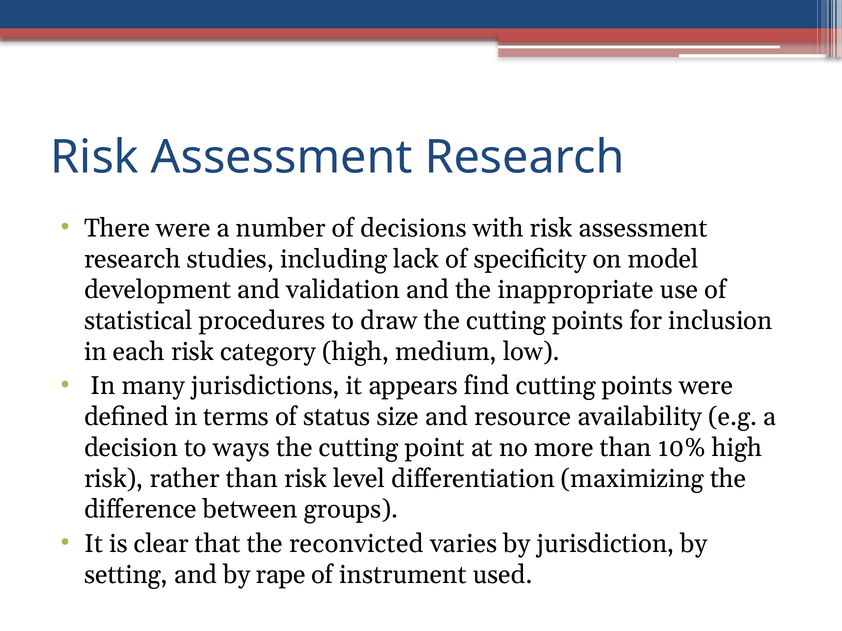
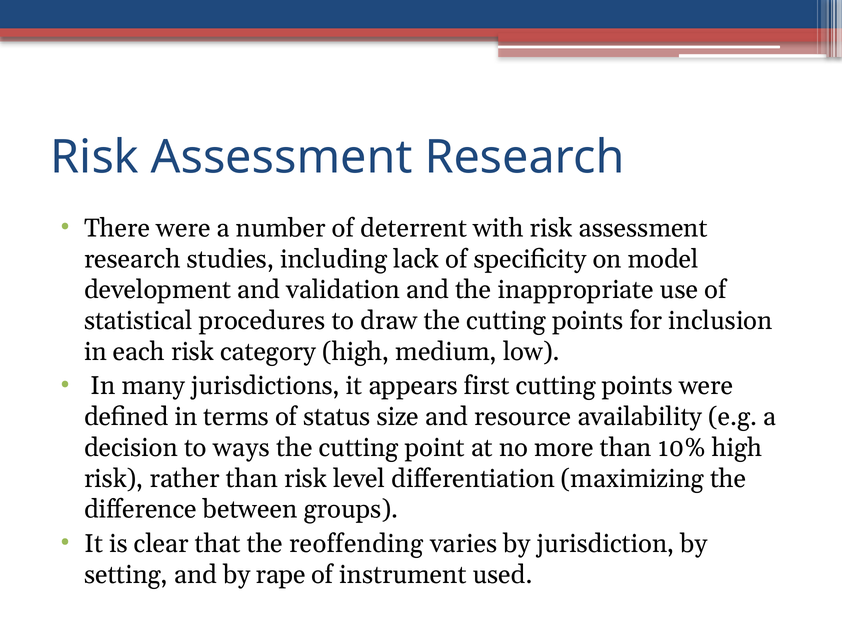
decisions: decisions -> deterrent (414, 228)
find: find -> first (487, 386)
reconvicted: reconvicted -> reoffending (356, 544)
